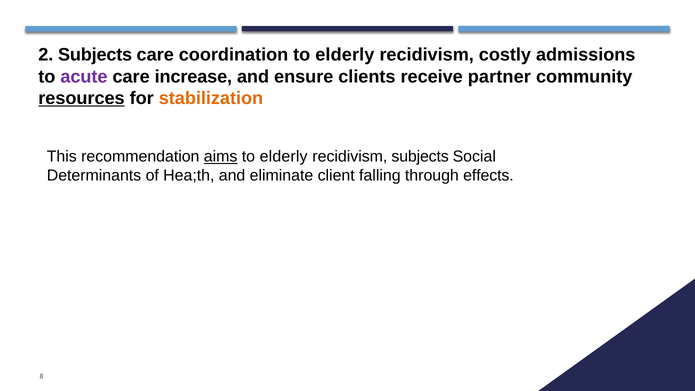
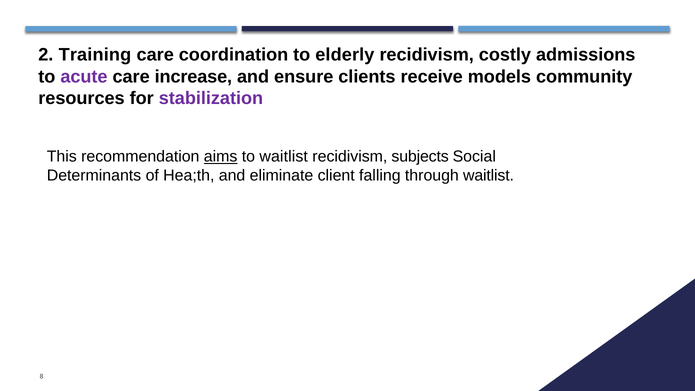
2 Subjects: Subjects -> Training (95, 55)
partner: partner -> models (499, 77)
resources underline: present -> none (81, 98)
stabilization colour: orange -> purple (211, 98)
elderly: elderly -> waitlist (284, 156)
through effects: effects -> waitlist (488, 176)
